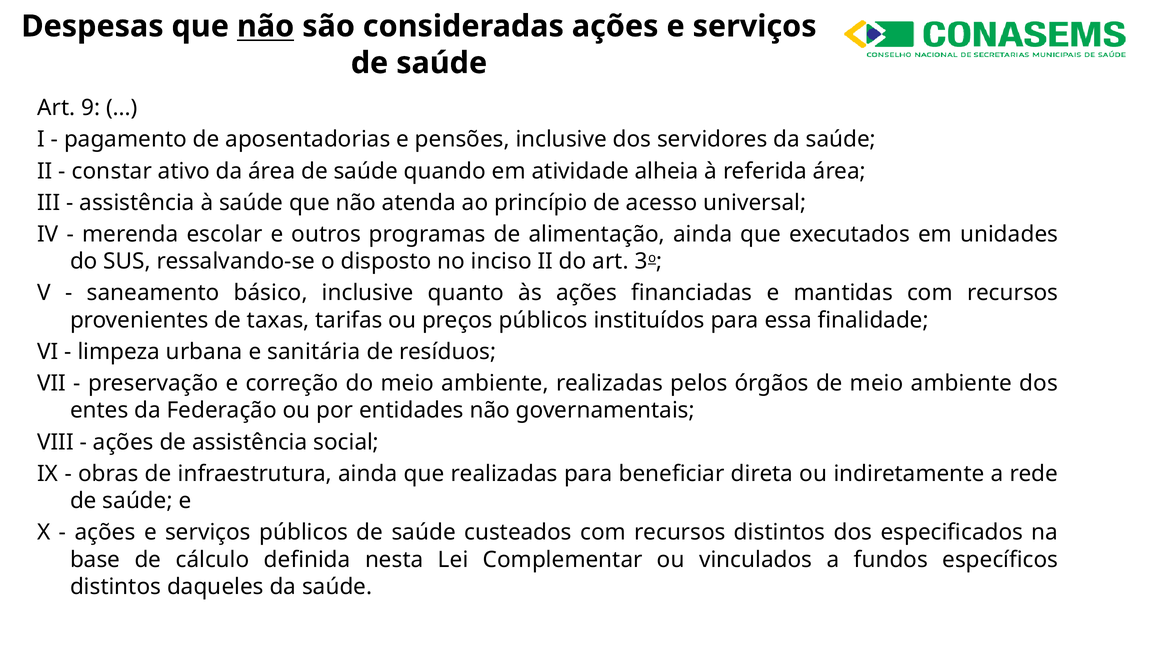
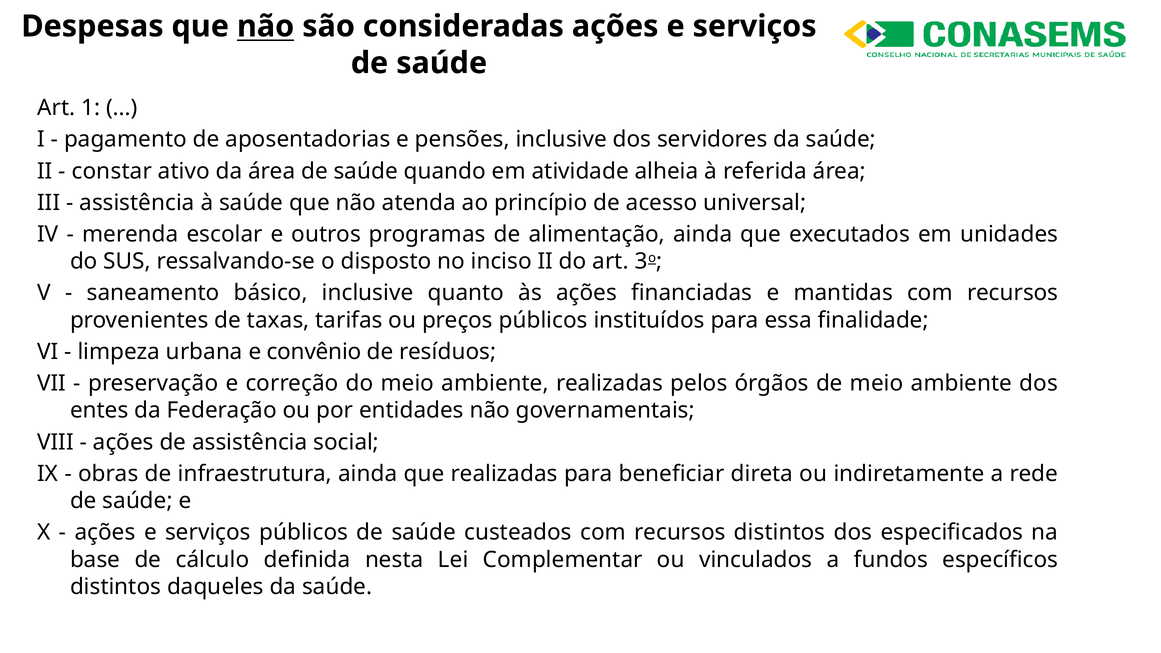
9: 9 -> 1 (91, 108)
sanitária: sanitária -> convênio (314, 352)
